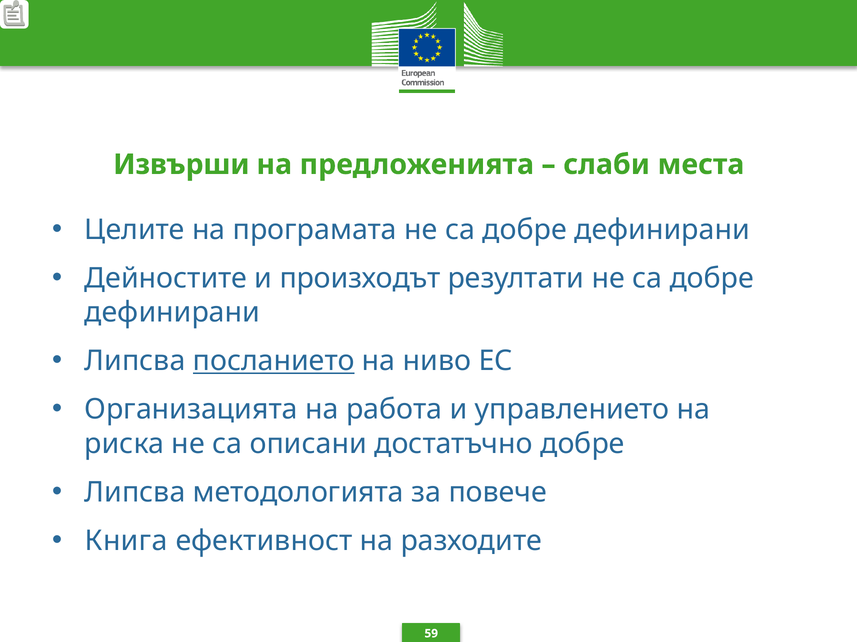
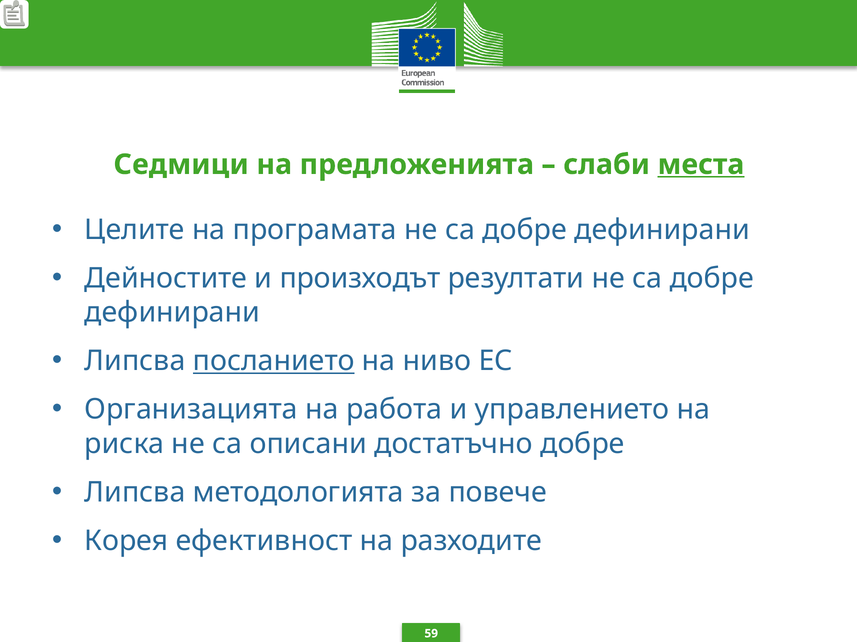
Извърши: Извърши -> Седмици (181, 165)
места underline: none -> present (701, 165)
Книга: Книга -> Корея (126, 541)
